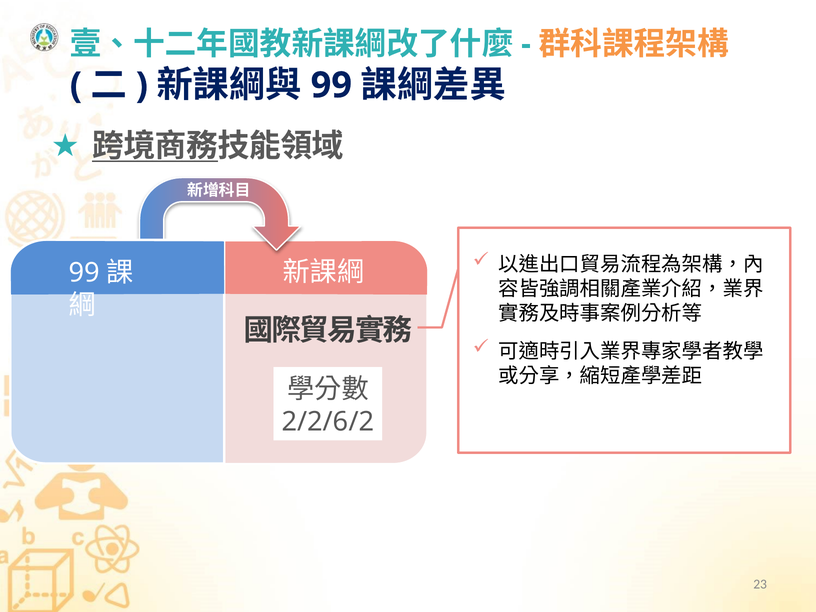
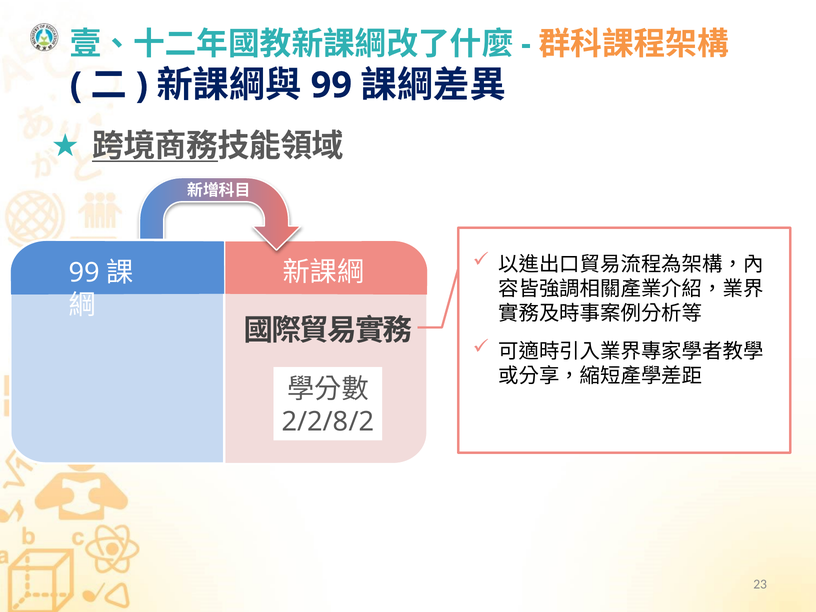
2/2/6/2: 2/2/6/2 -> 2/2/8/2 (328, 422)
